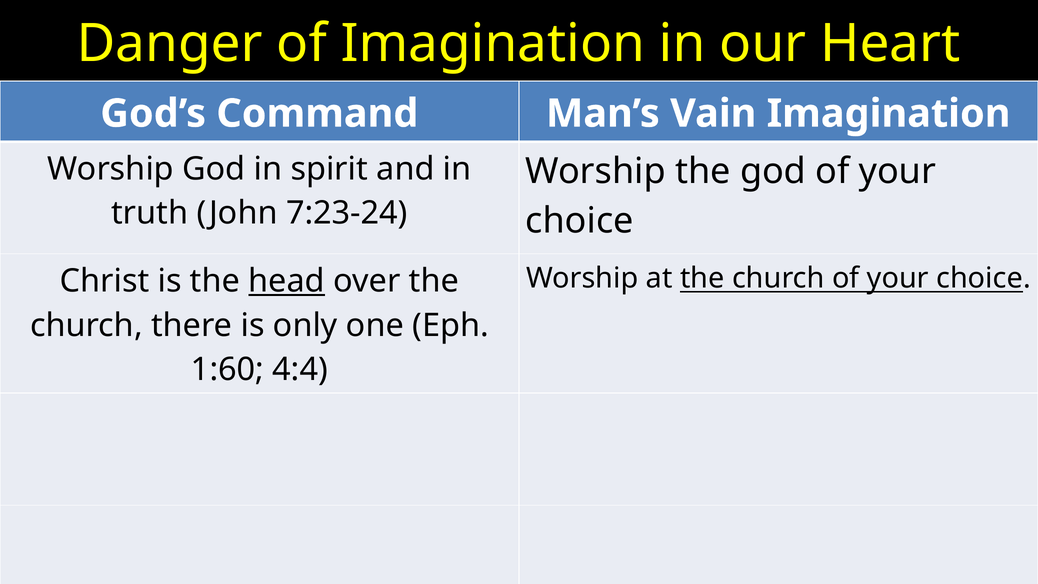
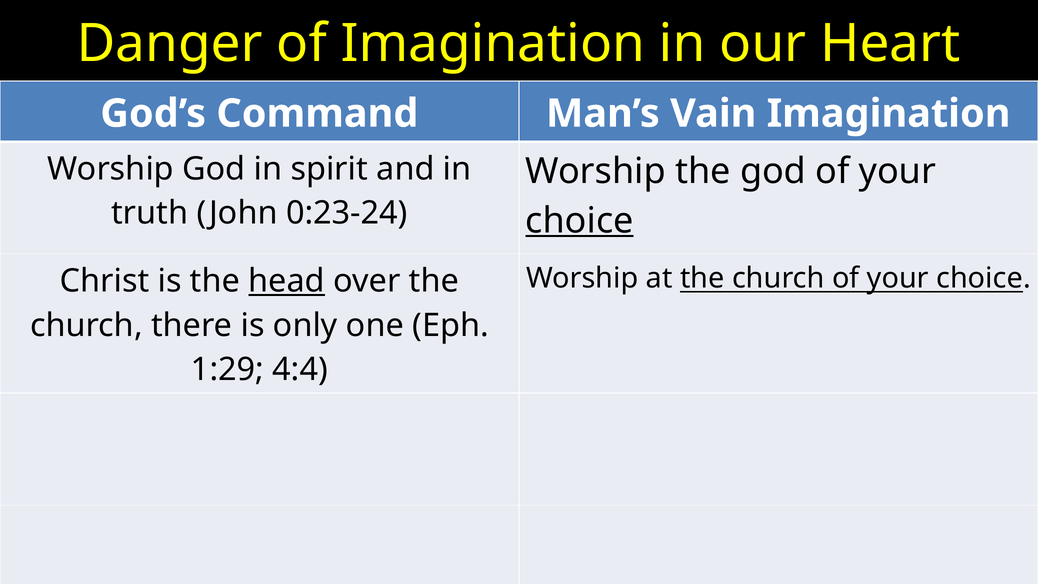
7:23-24: 7:23-24 -> 0:23-24 (347, 213)
choice underline: none -> present (580, 221)
1:60: 1:60 -> 1:29 (227, 370)
